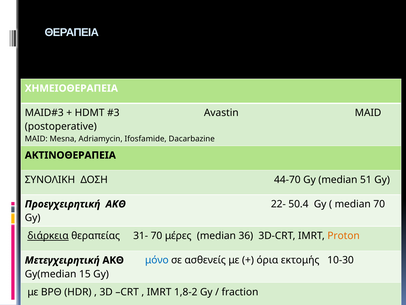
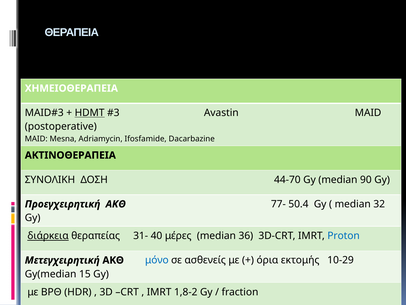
HDMT underline: none -> present (90, 113)
51: 51 -> 90 (366, 179)
22-: 22- -> 77- (278, 204)
median 70: 70 -> 32 (379, 204)
31- 70: 70 -> 40 (156, 235)
Proton colour: orange -> blue (344, 235)
10-30: 10-30 -> 10-29 (341, 260)
